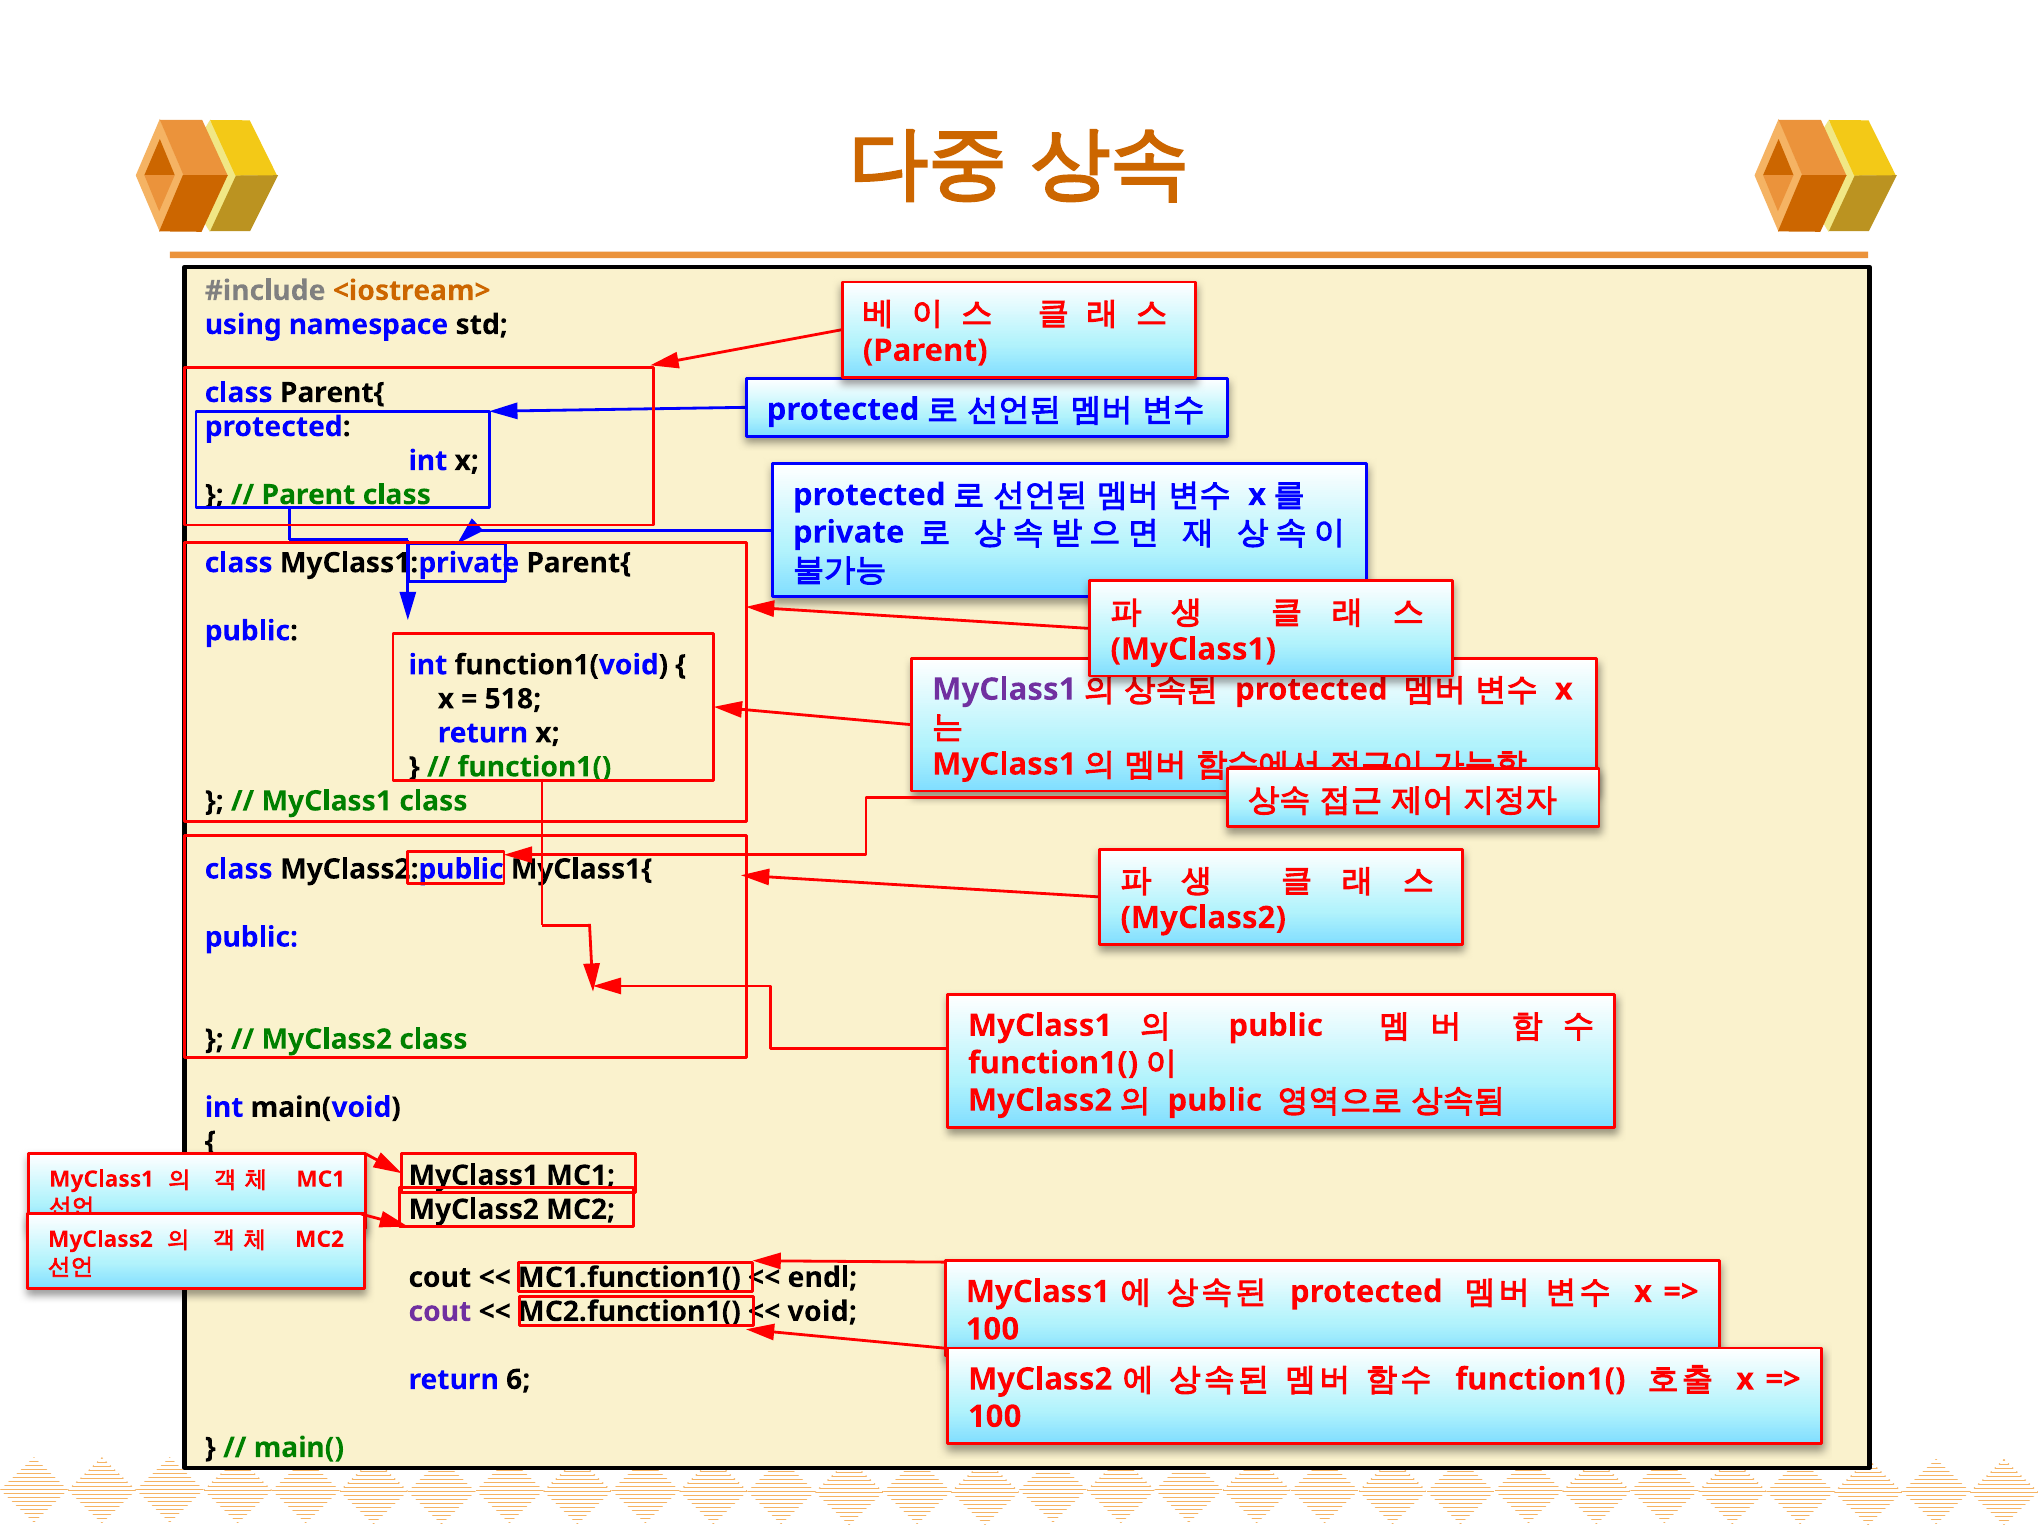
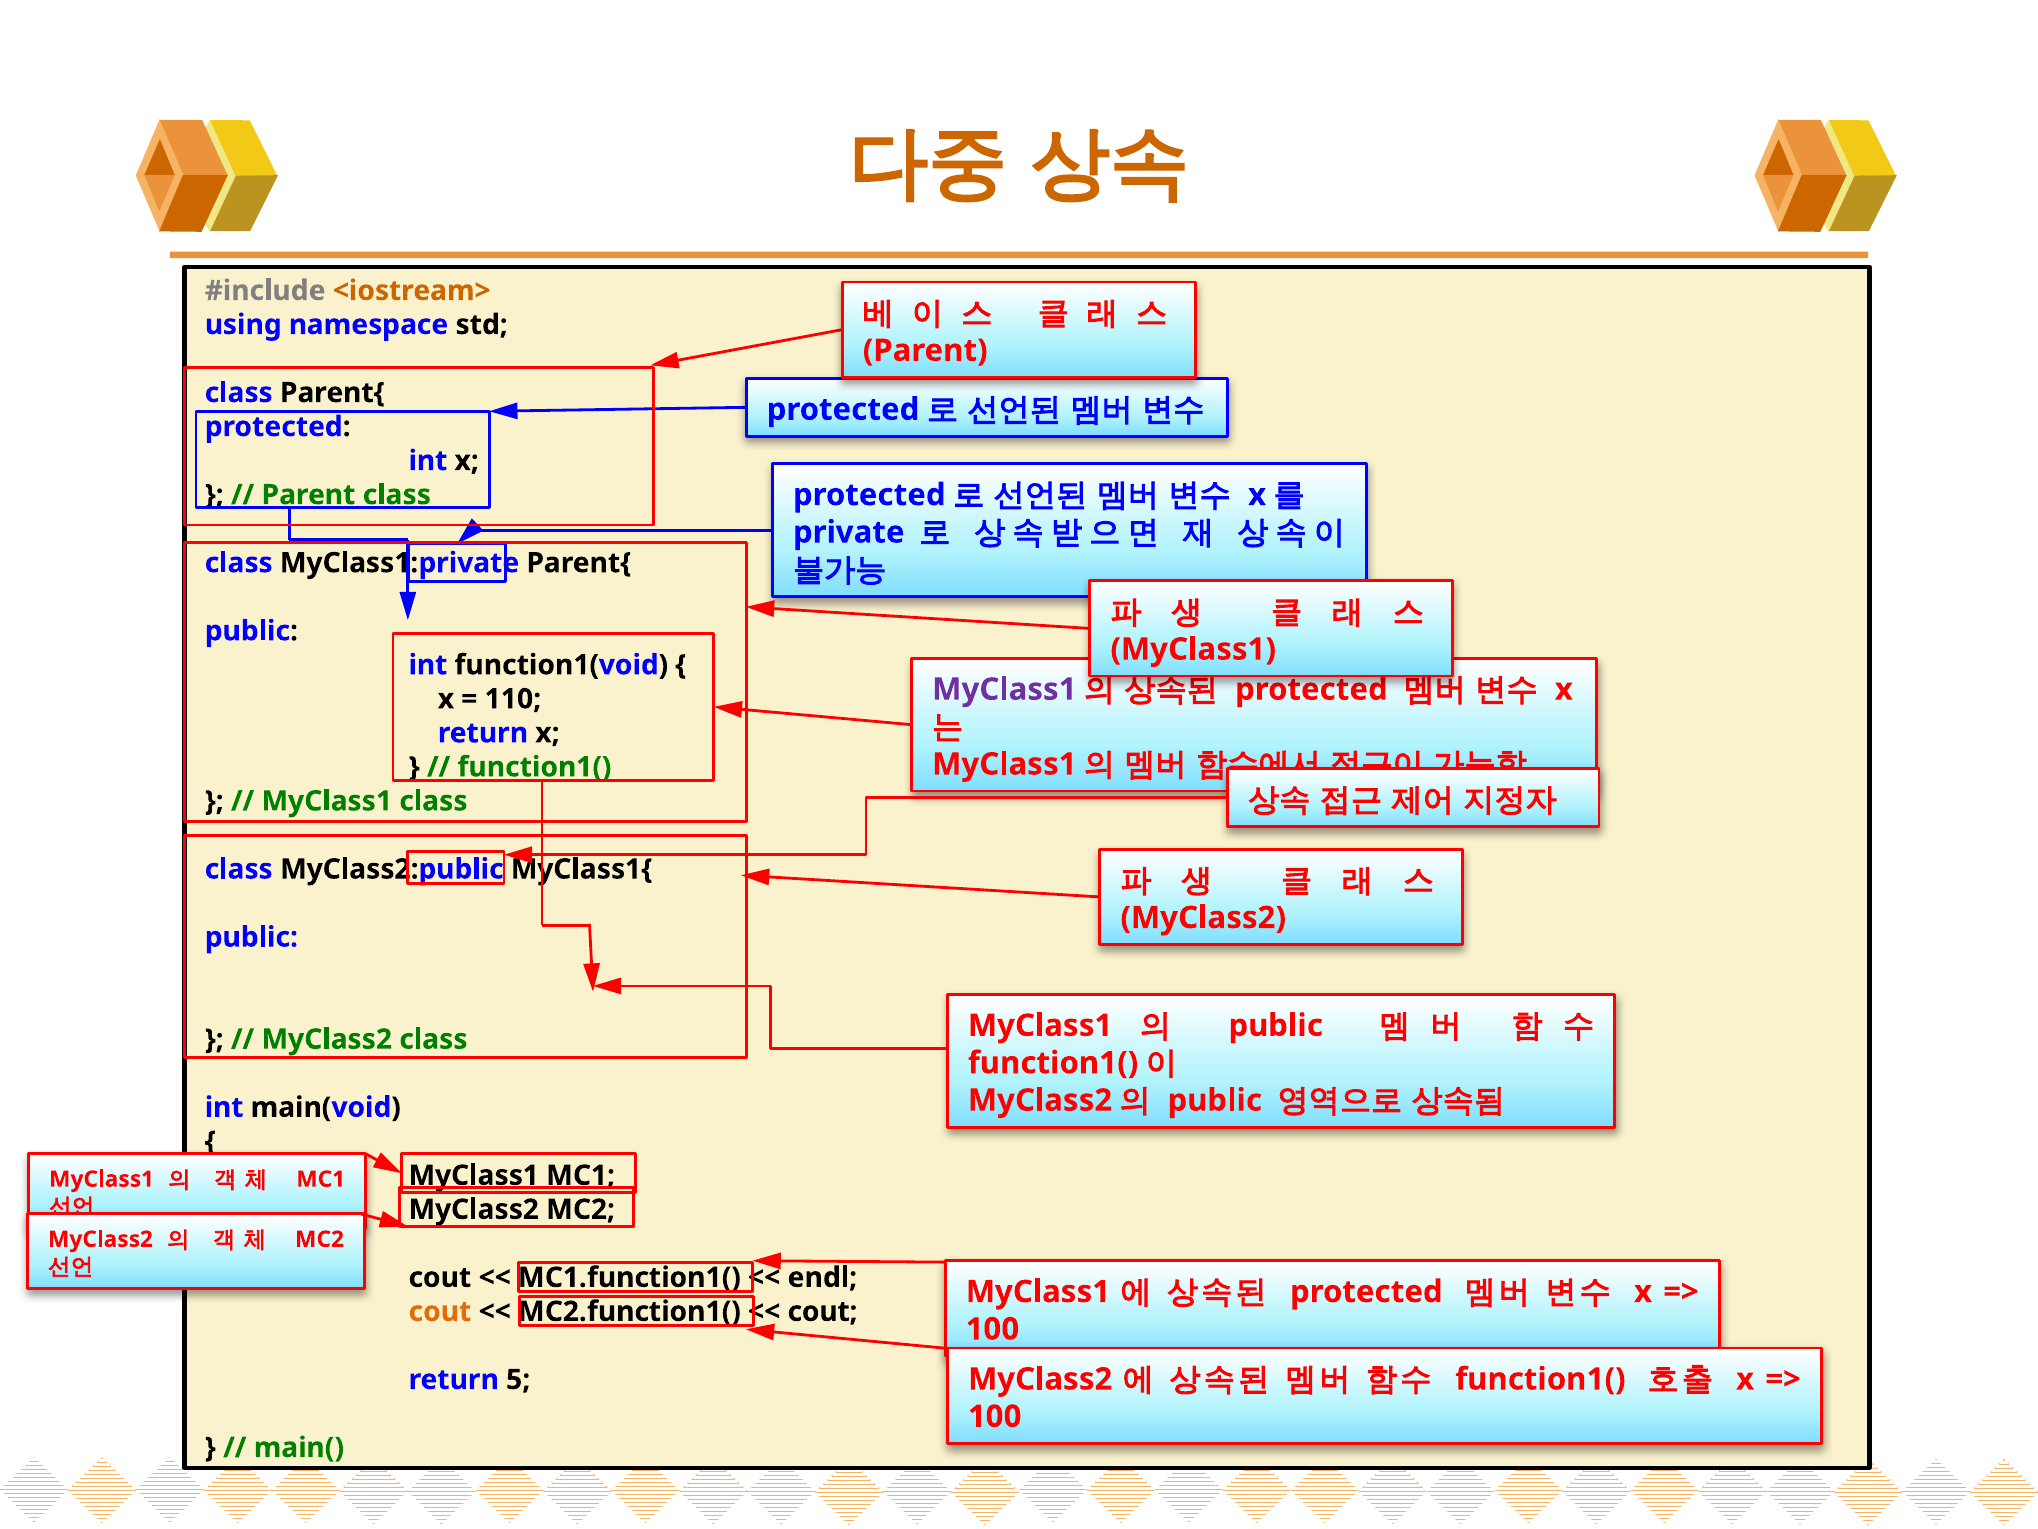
518: 518 -> 110 (513, 699)
cout colour: purple -> orange (440, 1311)
void: void -> cout (823, 1311)
6: 6 -> 5 (518, 1379)
